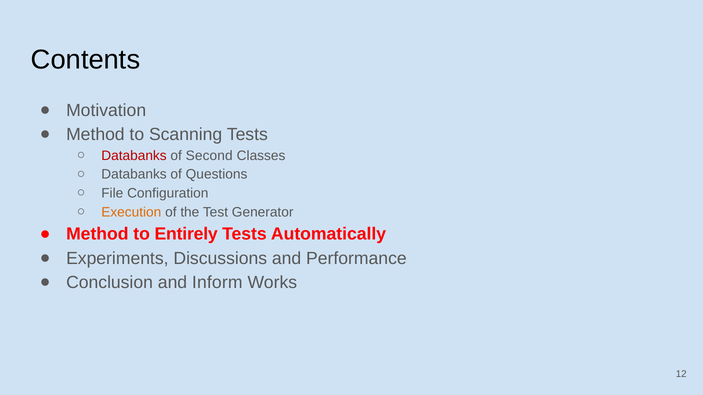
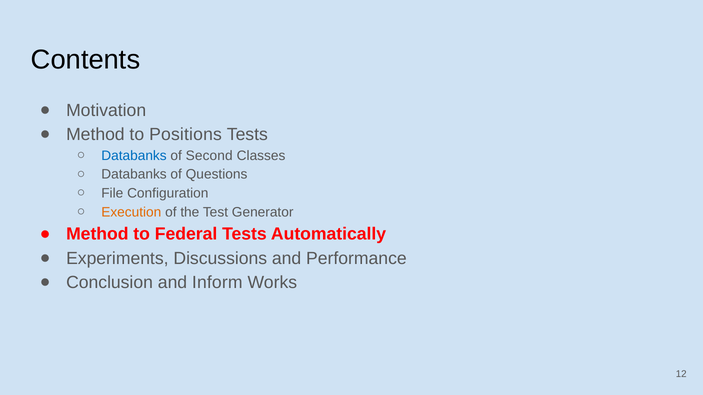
Scanning: Scanning -> Positions (186, 135)
Databanks colour: red -> blue (134, 156)
Entirely: Entirely -> Federal (186, 234)
